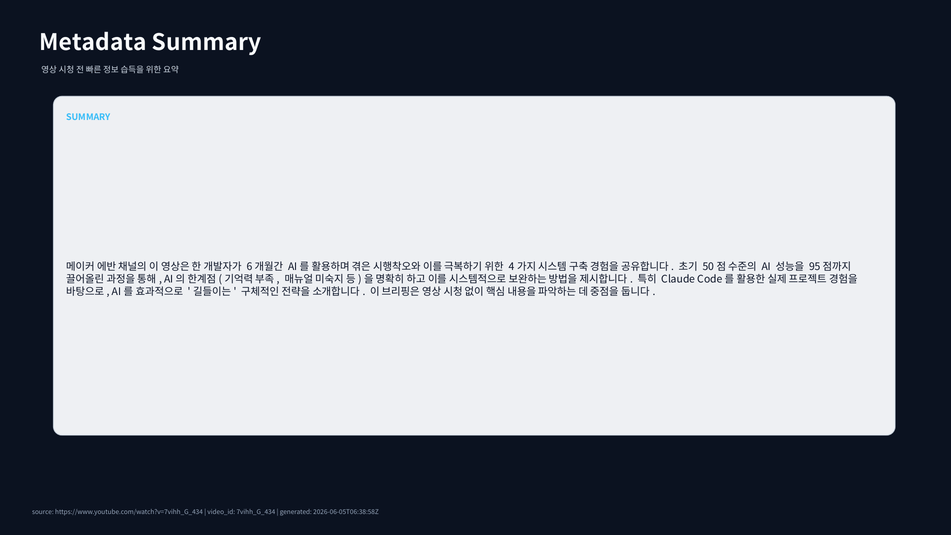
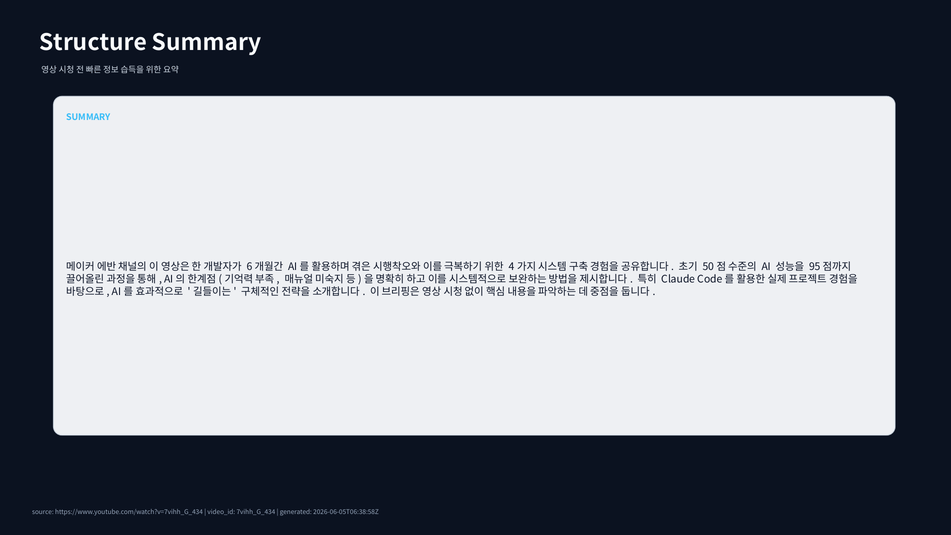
Metadata: Metadata -> Structure (93, 43)
